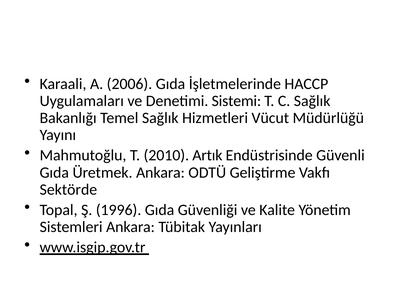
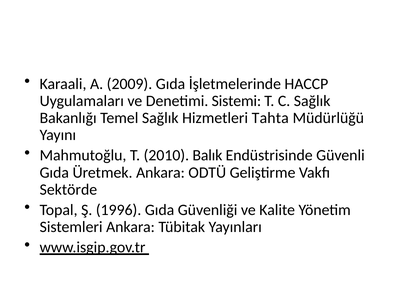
2006: 2006 -> 2009 (129, 84)
Vücut: Vücut -> Tahta (270, 118)
Artık: Artık -> Balık (207, 155)
